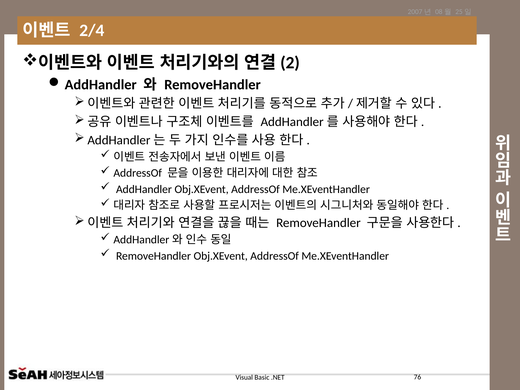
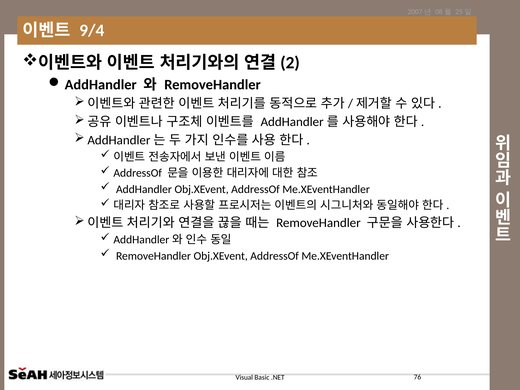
2/4: 2/4 -> 9/4 (92, 30)
